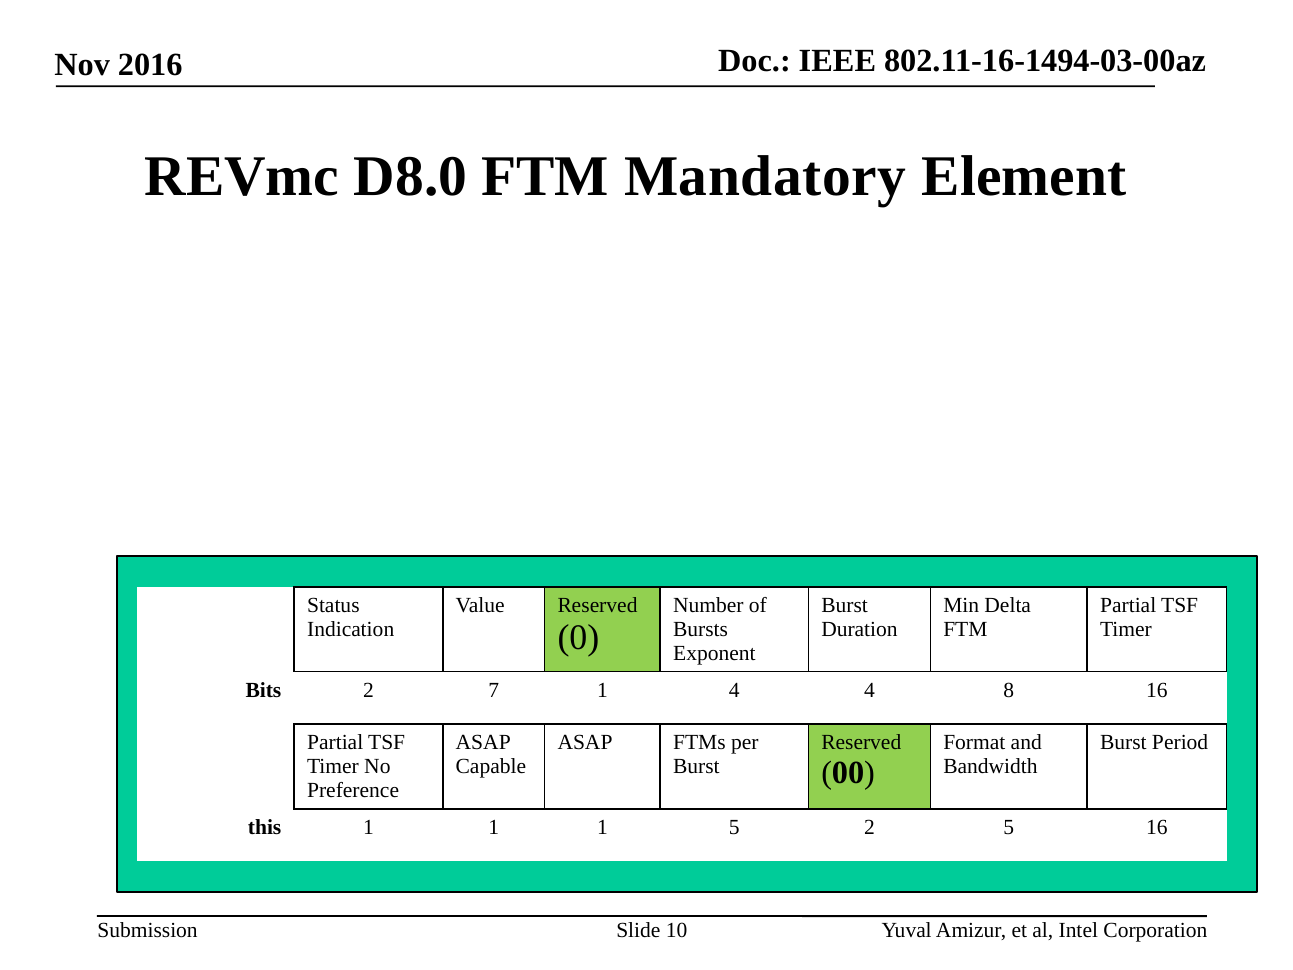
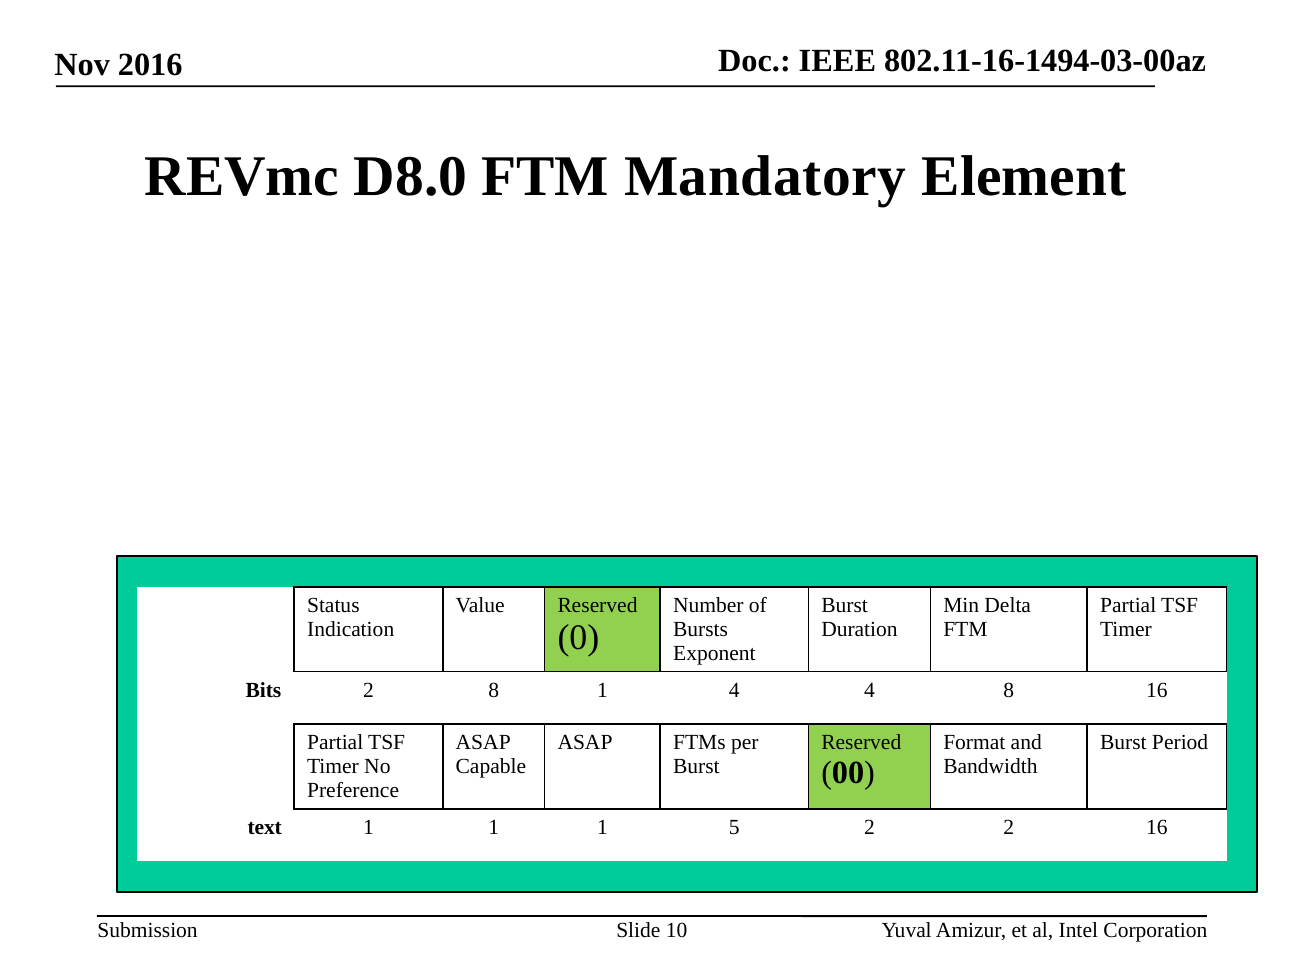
2 7: 7 -> 8 (494, 690)
this: this -> text (265, 827)
2 5: 5 -> 2 (1009, 827)
